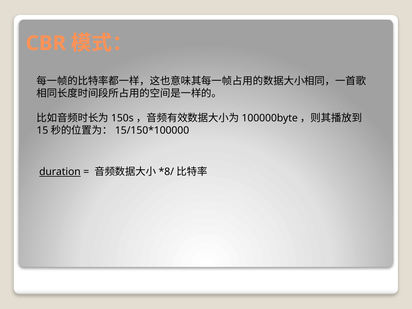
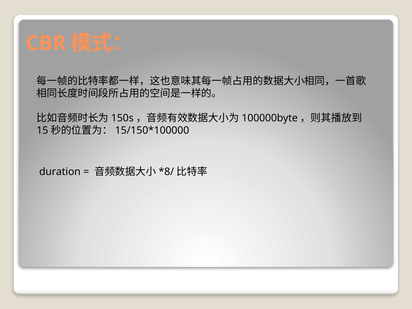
duration underline: present -> none (60, 172)
